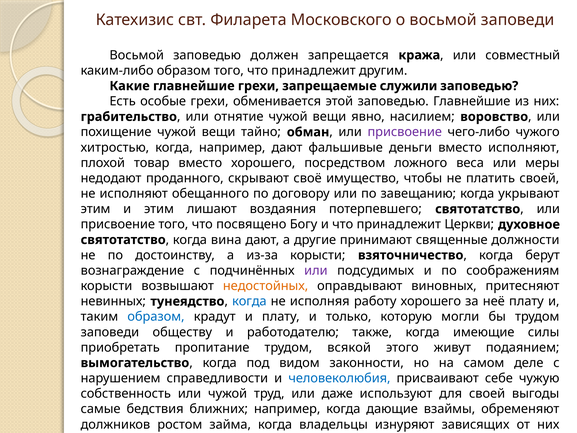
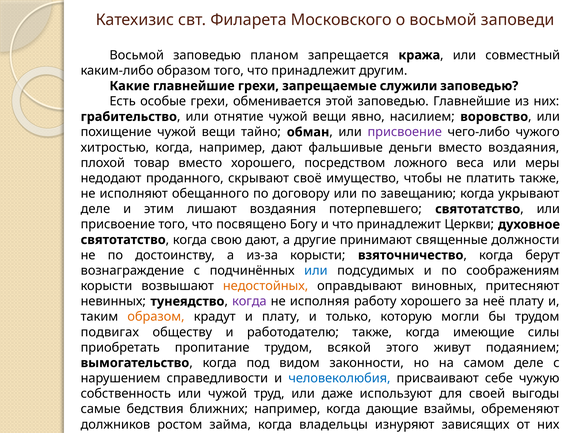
должен: должен -> планом (274, 55)
вместо исполняют: исполняют -> воздаяния (524, 147)
платить своей: своей -> также (539, 178)
этим: этим -> деле (95, 209)
вина: вина -> свою (226, 240)
или colour: purple -> blue (316, 270)
когда colour: blue -> purple (249, 301)
образом colour: blue -> orange (156, 317)
заповеди: заповеди -> подвигах (110, 332)
